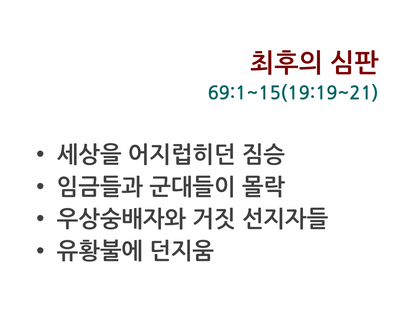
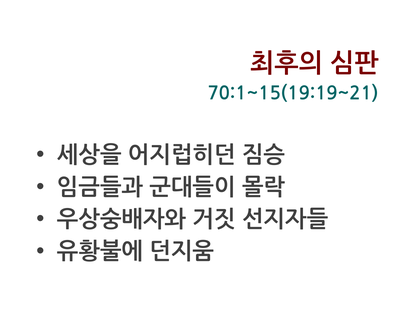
69:1~15(19:19~21: 69:1~15(19:19~21 -> 70:1~15(19:19~21 (293, 93)
